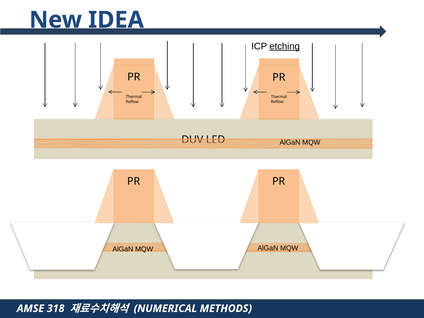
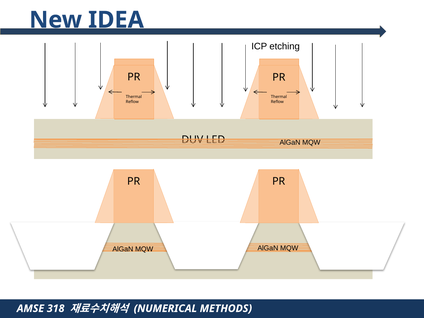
etching underline: present -> none (285, 46)
